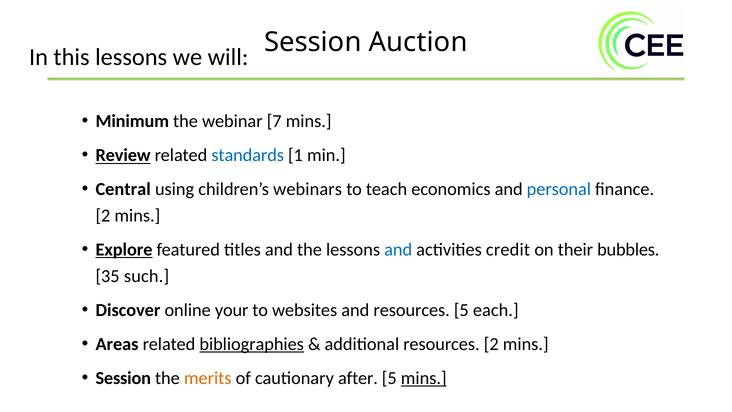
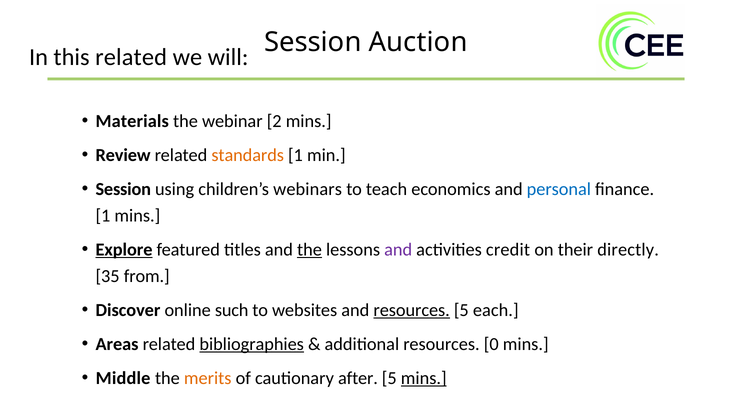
this lessons: lessons -> related (131, 57)
Minimum: Minimum -> Materials (132, 121)
7: 7 -> 2 (274, 121)
Review underline: present -> none (123, 155)
standards colour: blue -> orange (248, 155)
Central: Central -> Session (123, 189)
2: 2 -> 1 (103, 216)
the underline: none -> present (310, 250)
and colour: blue -> purple (398, 250)
bubbles: bubbles -> directly (628, 250)
such: such -> from (147, 276)
your: your -> such (232, 310)
resources underline: none -> present (412, 310)
resources 2: 2 -> 0 (491, 344)
Session: Session -> Middle (123, 378)
